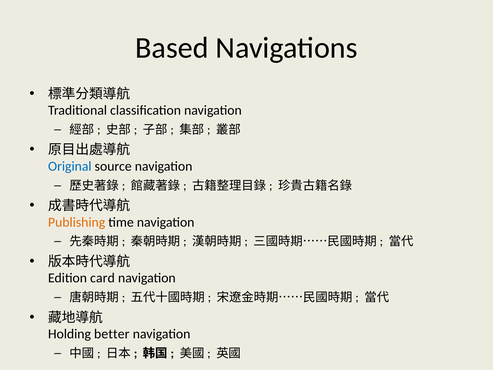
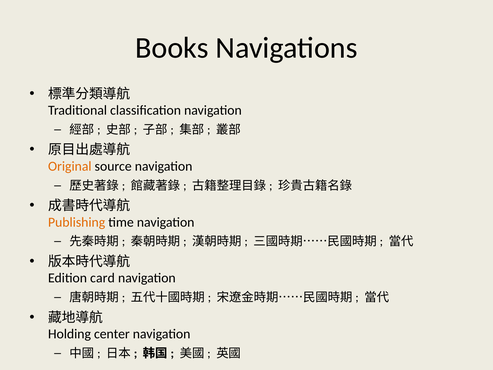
Based: Based -> Books (172, 48)
Original colour: blue -> orange (70, 166)
better: better -> center (112, 334)
